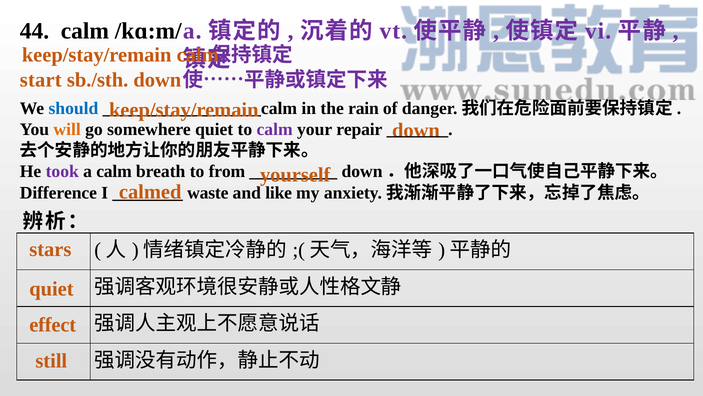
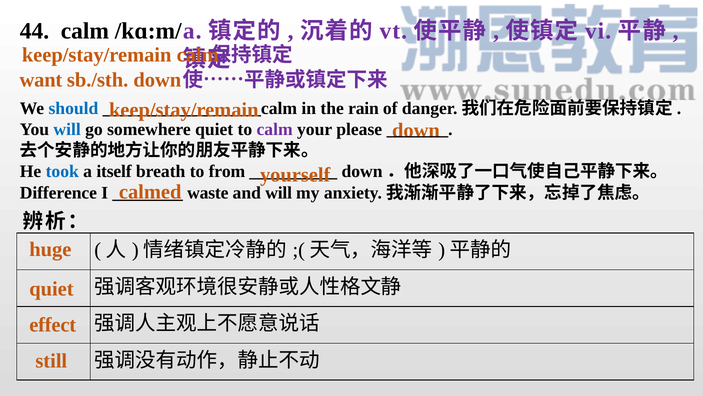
start: start -> want (41, 80)
will colour: orange -> blue (67, 129)
repair: repair -> please (359, 129)
took colour: purple -> blue (62, 171)
a calm: calm -> itself (114, 171)
and like: like -> will (279, 192)
stars: stars -> huge (50, 249)
